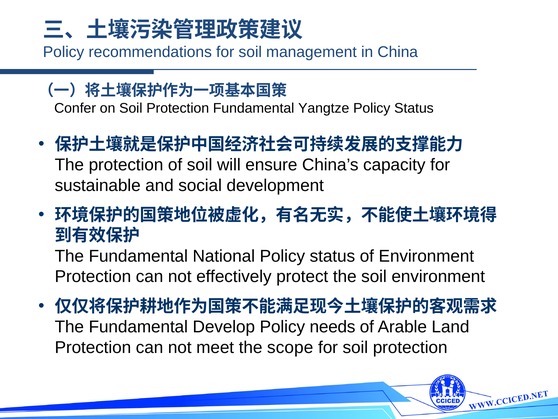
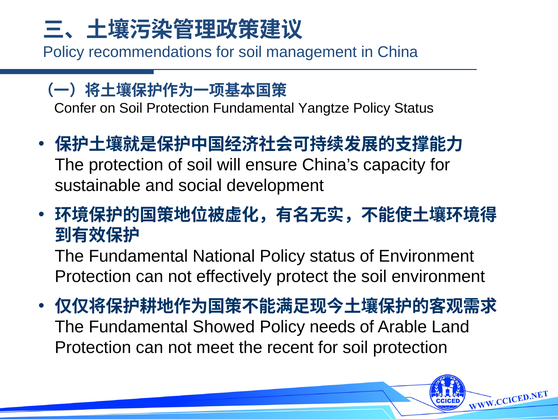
Develop: Develop -> Showed (224, 327)
scope: scope -> recent (290, 347)
